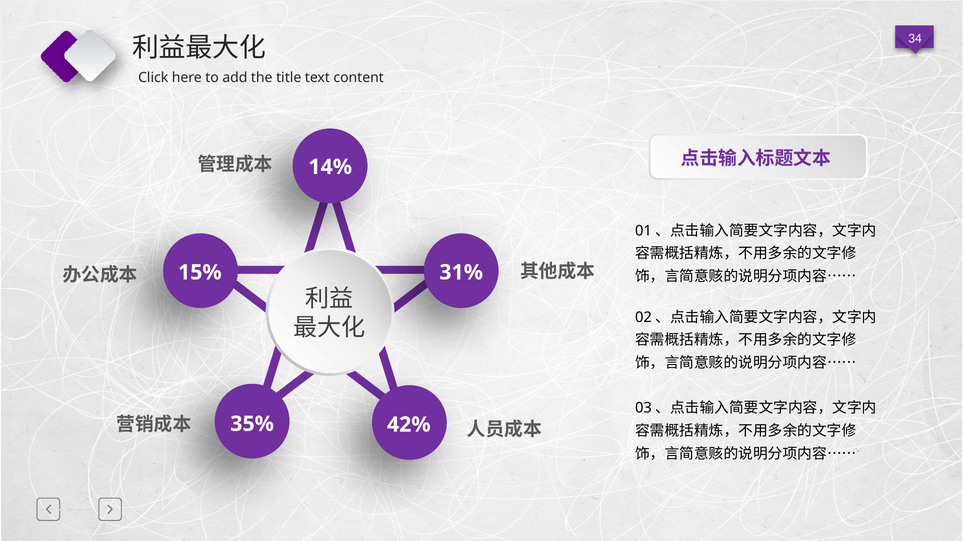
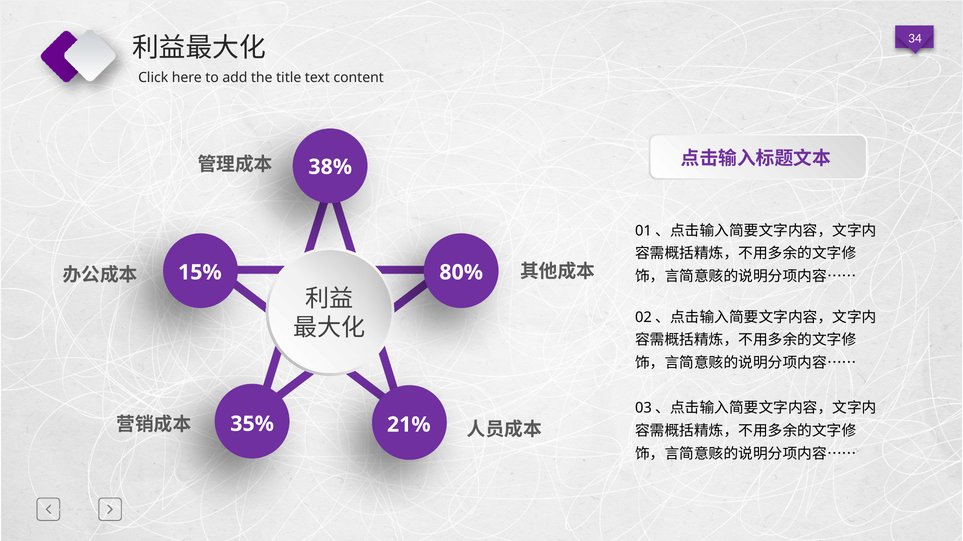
14%: 14% -> 38% (330, 167)
31%: 31% -> 80% (461, 273)
42%: 42% -> 21% (409, 425)
